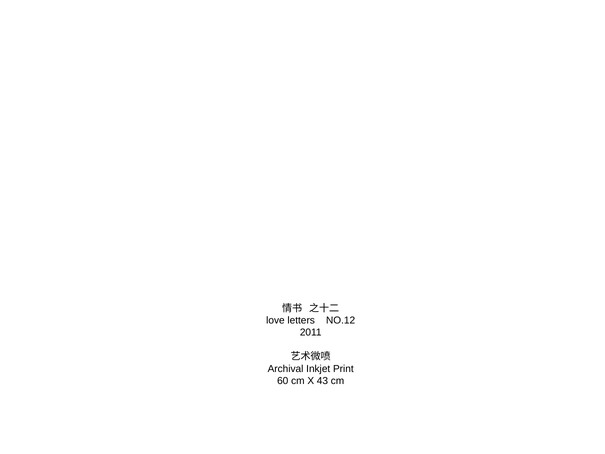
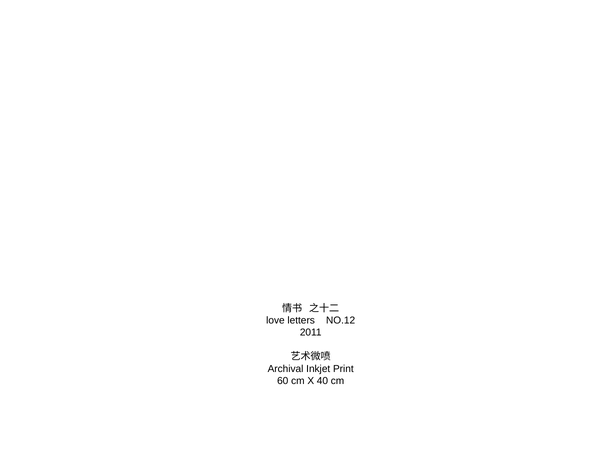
43: 43 -> 40 (322, 381)
